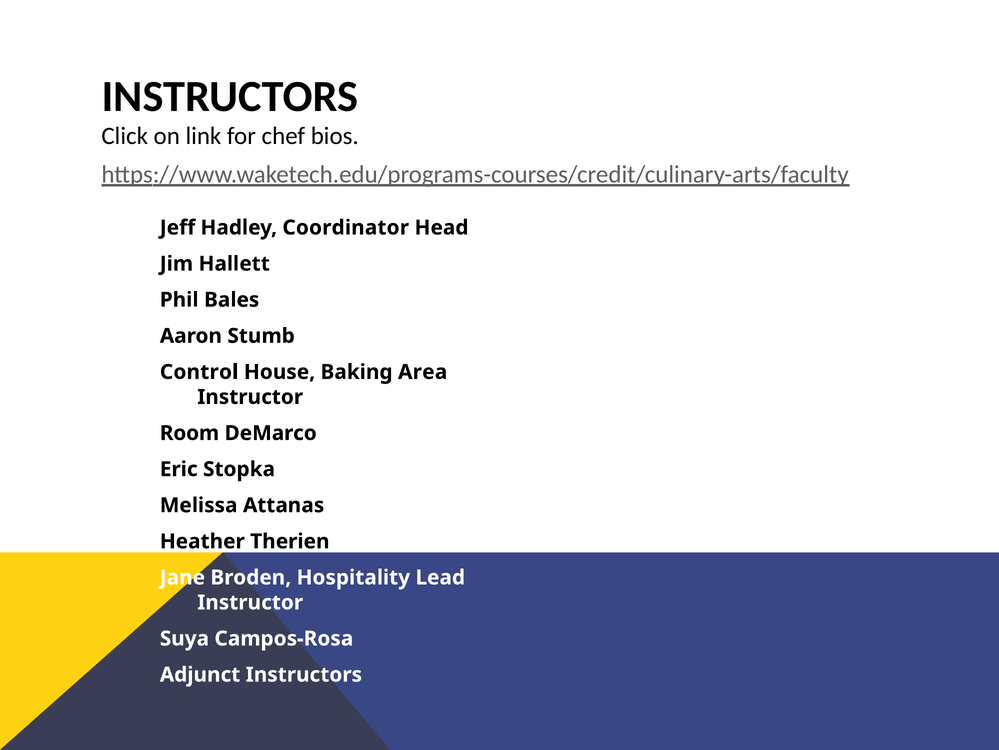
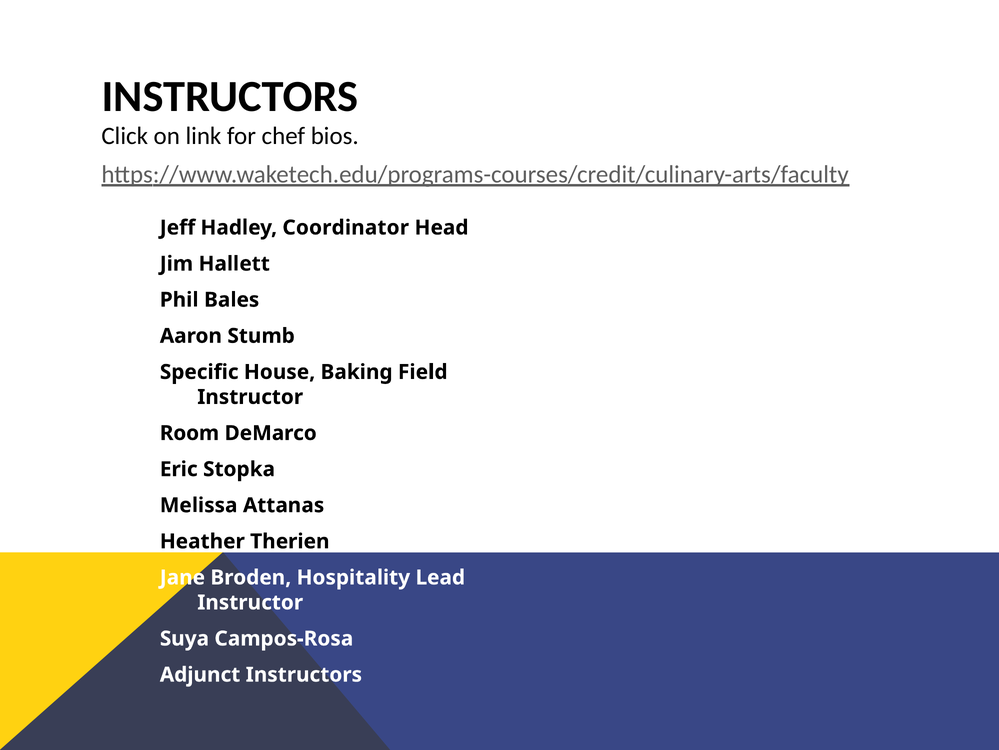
Control: Control -> Specific (199, 372)
Area: Area -> Field (423, 372)
